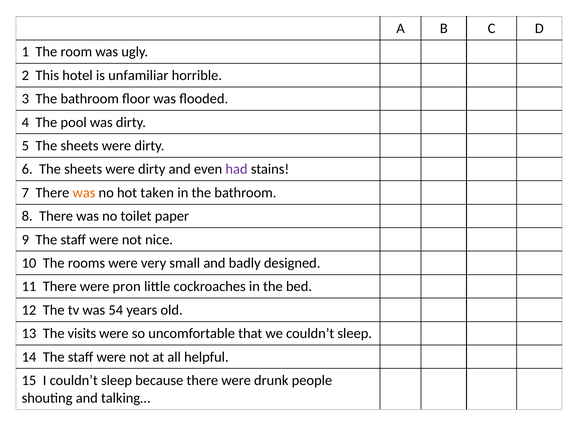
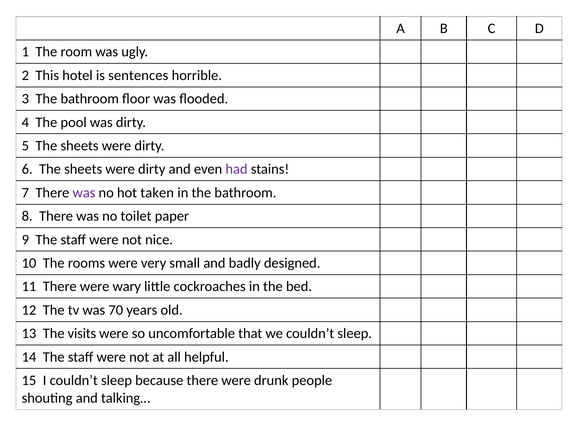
unfamiliar: unfamiliar -> sentences (138, 75)
was colour: orange -> purple (84, 192)
pron: pron -> wary (127, 286)
54: 54 -> 70 (116, 310)
